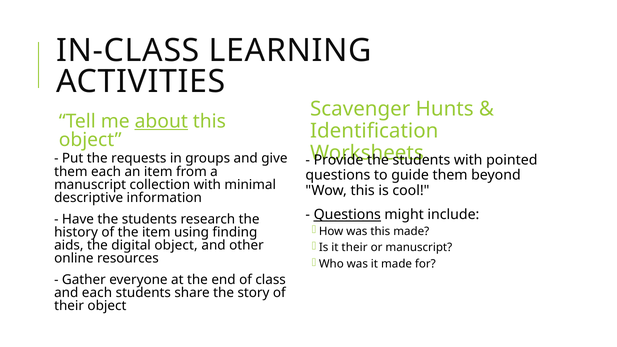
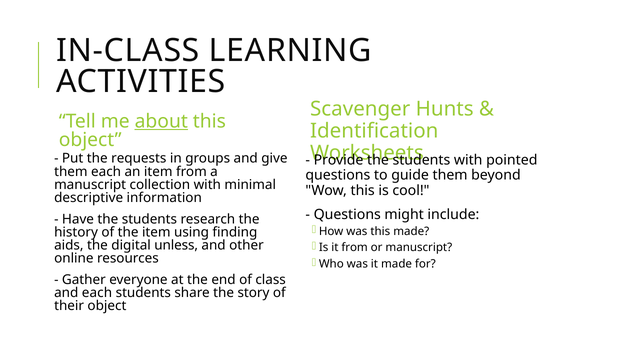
Questions underline: present -> none (347, 215)
digital object: object -> unless (176, 245)
it their: their -> from (355, 248)
